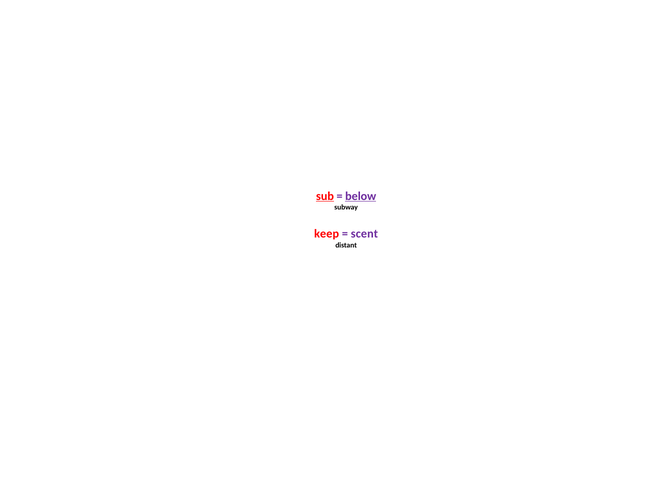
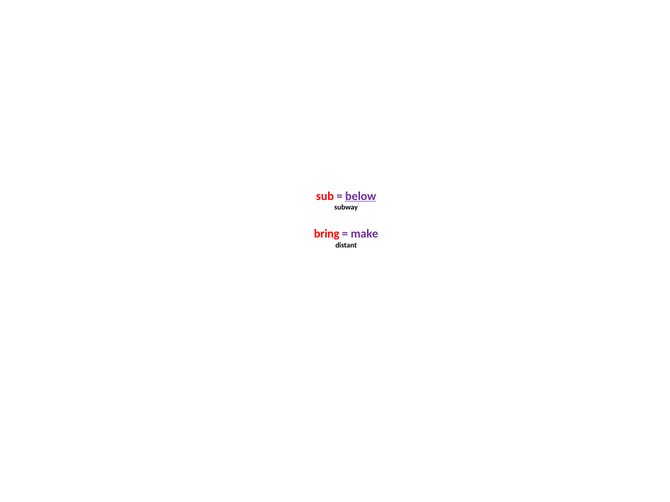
sub underline: present -> none (325, 196)
keep: keep -> bring (327, 234)
scent: scent -> make (364, 234)
